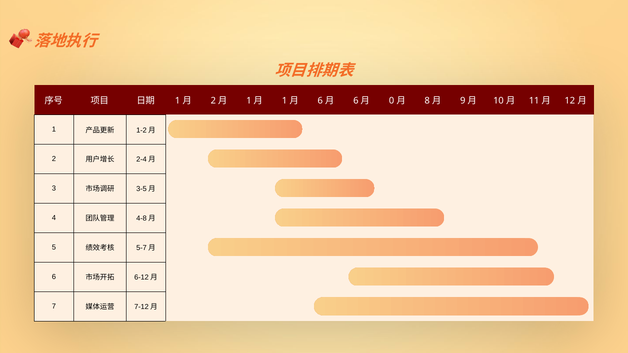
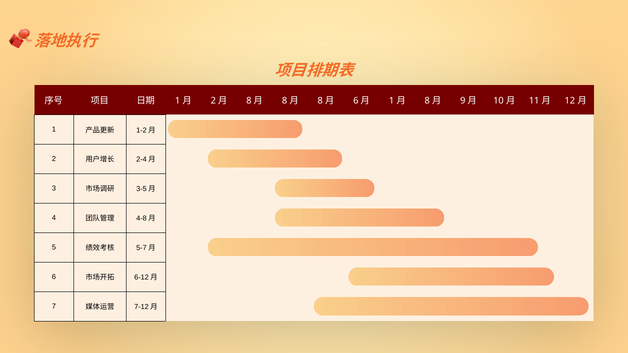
1: 1 -> 8 (249, 101)
1: 1 -> 8 (285, 101)
6: 6 -> 8 (320, 101)
0: 0 -> 1 (392, 101)
